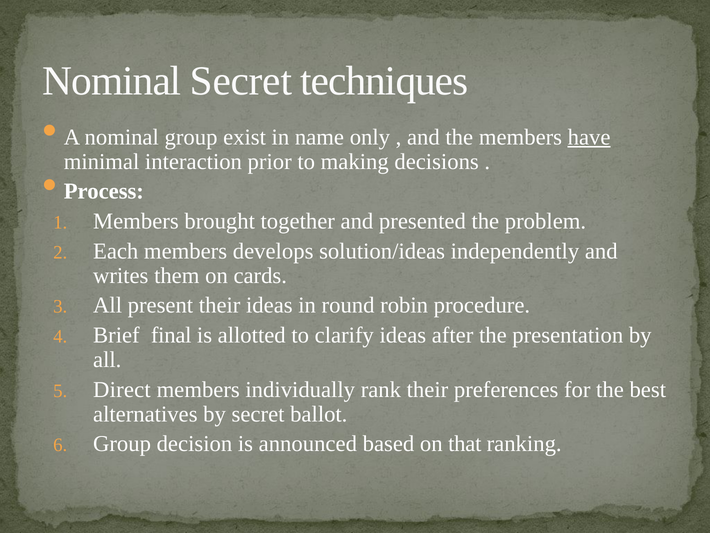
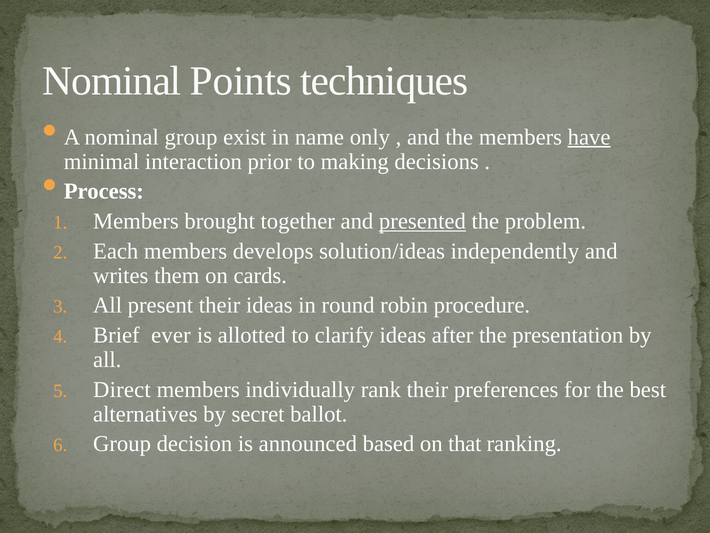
Nominal Secret: Secret -> Points (241, 81)
presented underline: none -> present (422, 221)
final: final -> ever (171, 335)
